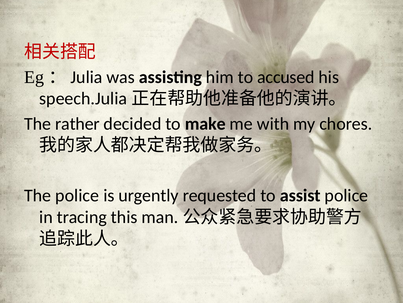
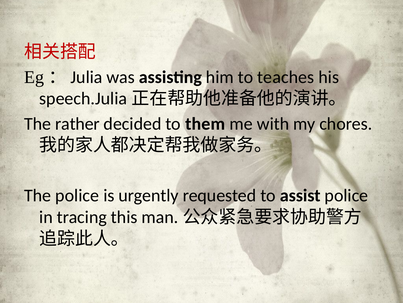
accused: accused -> teaches (286, 77)
make: make -> them (205, 124)
